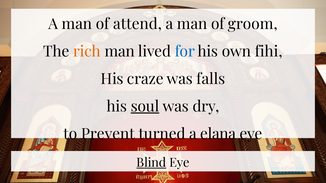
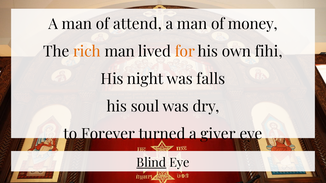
groom: groom -> money (253, 24)
for colour: blue -> orange (185, 52)
craze: craze -> night (145, 79)
soul underline: present -> none (145, 107)
Prevent: Prevent -> Forever (108, 134)
elana: elana -> giver (218, 134)
